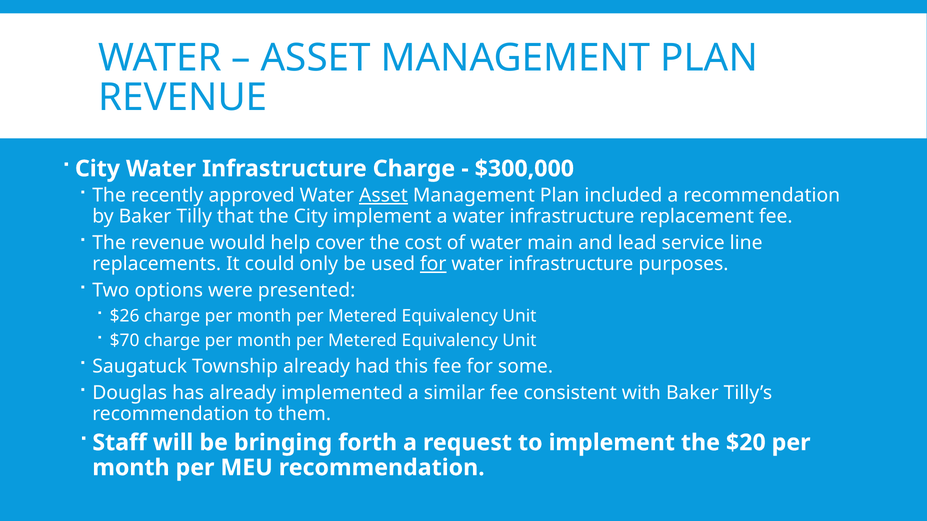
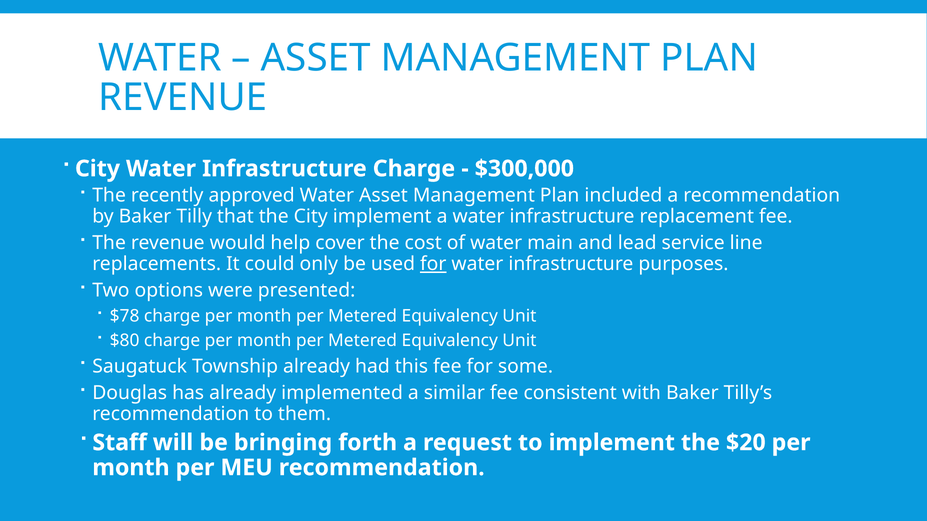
Asset underline: present -> none (383, 196)
$26: $26 -> $78 (125, 316)
$70: $70 -> $80 (125, 341)
